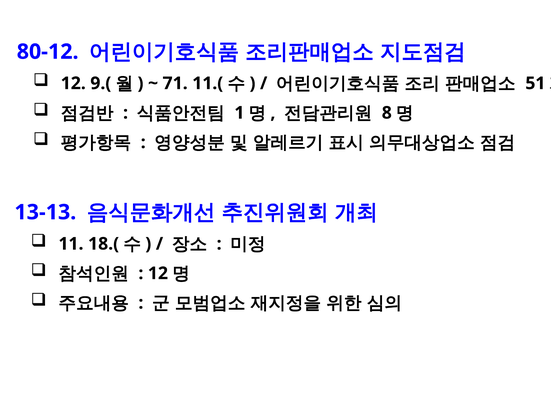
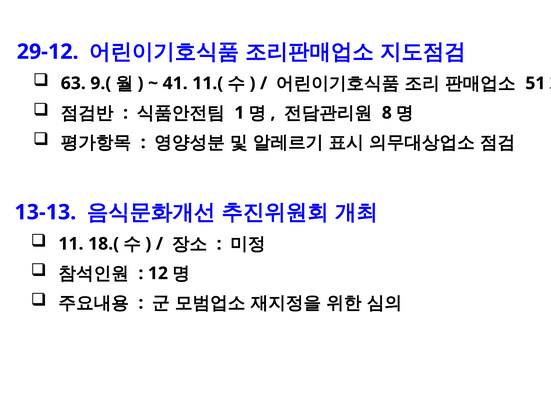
80-12: 80-12 -> 29-12 (48, 52)
12: 12 -> 63 (73, 83)
71: 71 -> 41 (175, 83)
